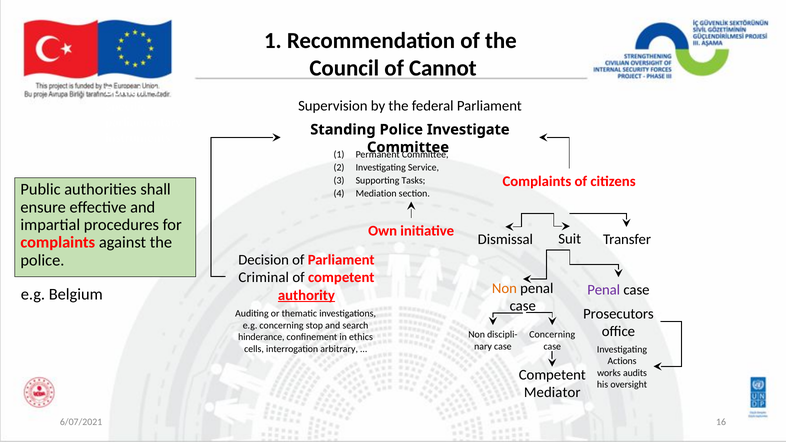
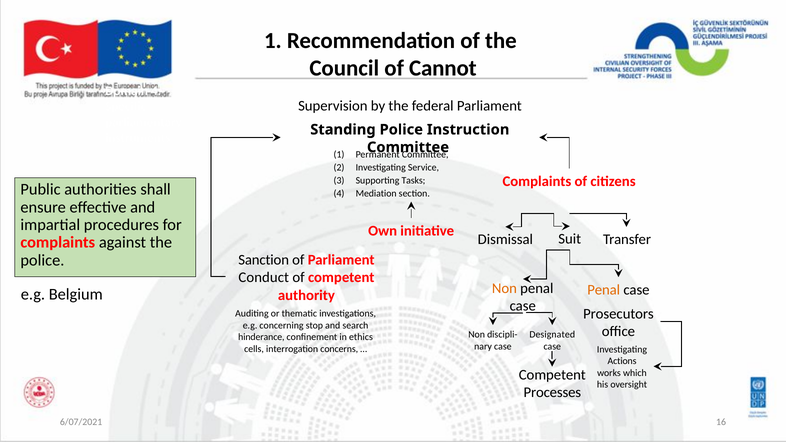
Investigate: Investigate -> Instruction (468, 130)
Decision: Decision -> Sanction (264, 260)
Criminal: Criminal -> Conduct (264, 278)
Penal colour: purple -> orange (604, 290)
authority underline: present -> none (306, 295)
Concerning: Concerning -> Designated (552, 335)
arbitrary: arbitrary -> concerns (339, 349)
audits: audits -> which (635, 373)
Mediator: Mediator -> Processes (552, 393)
